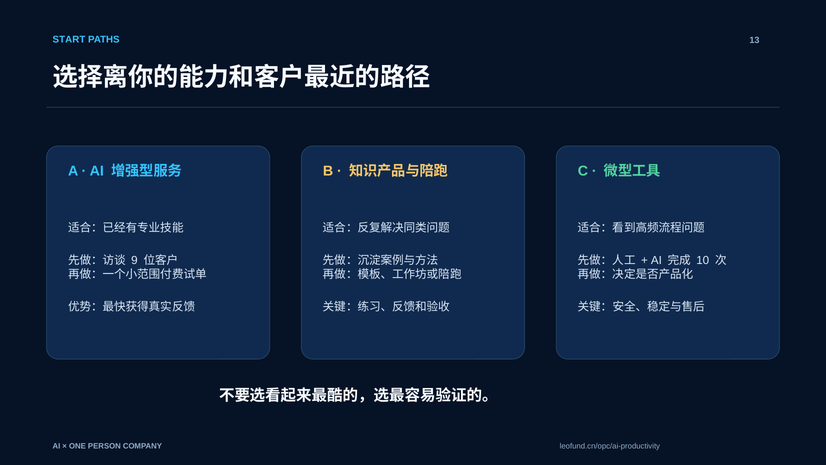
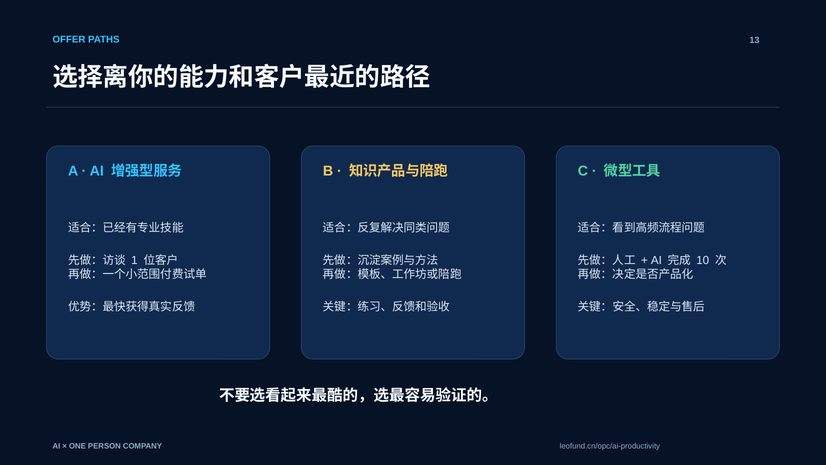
START: START -> OFFER (69, 39)
9: 9 -> 1 (134, 260)
